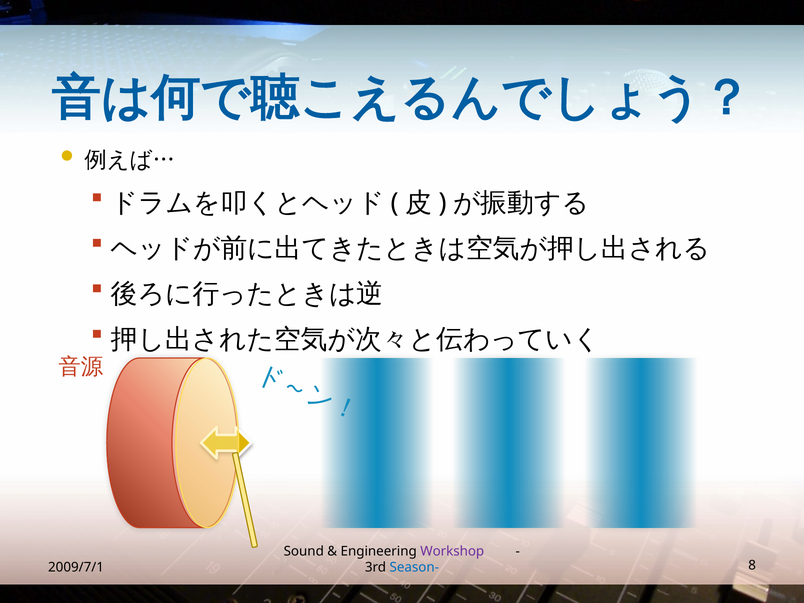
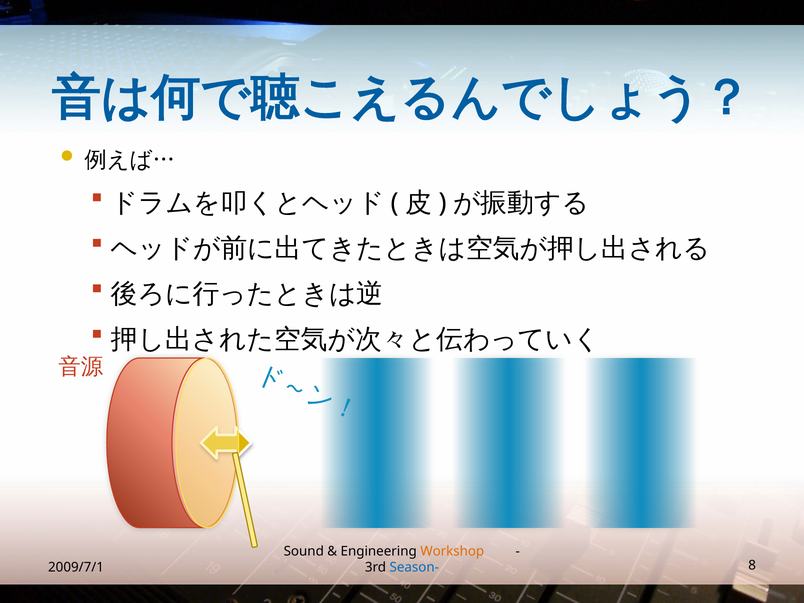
Workshop colour: purple -> orange (452, 551)
